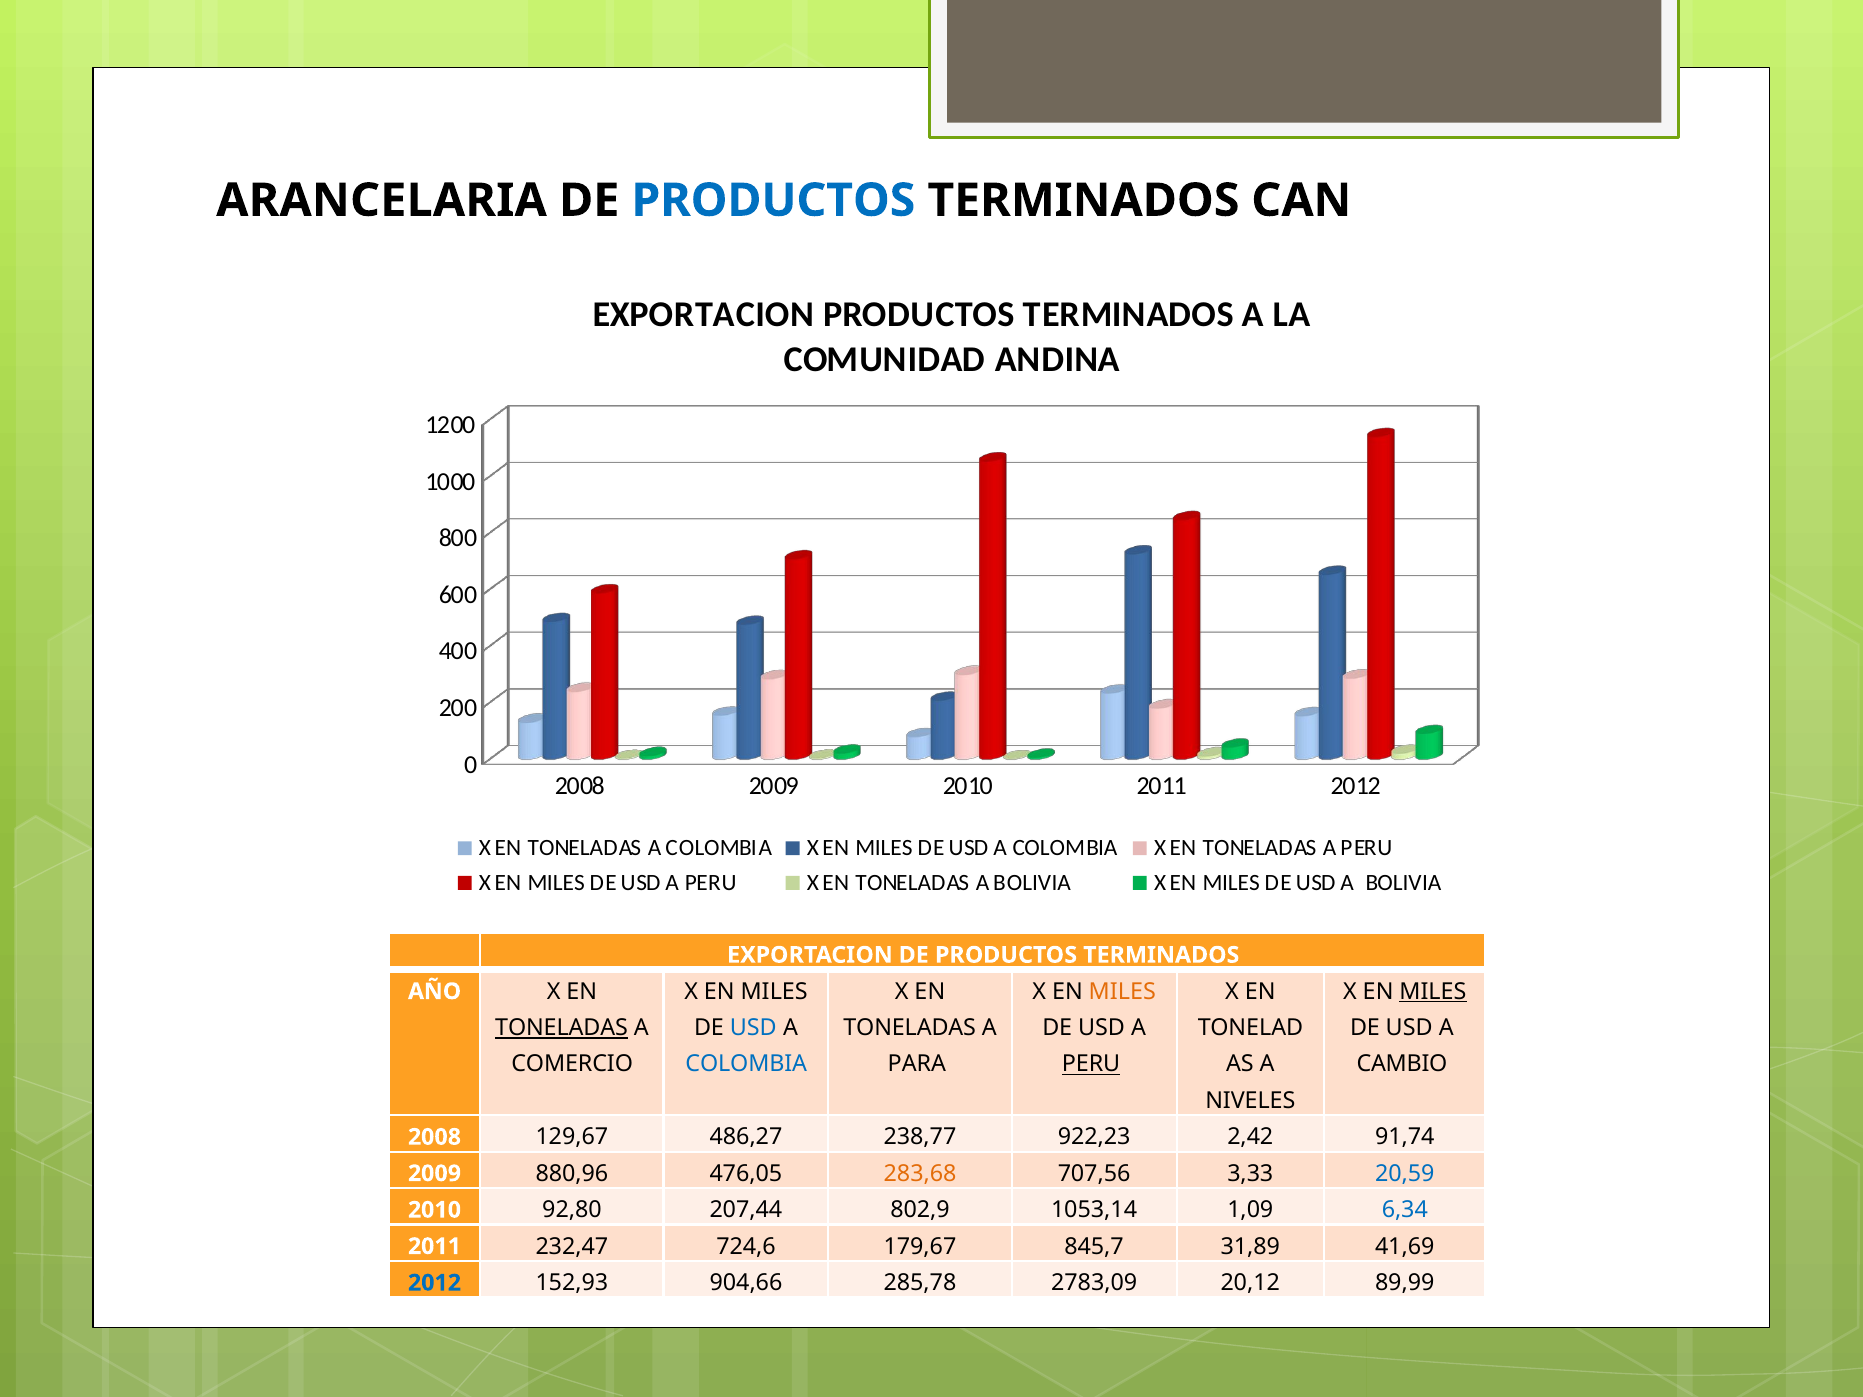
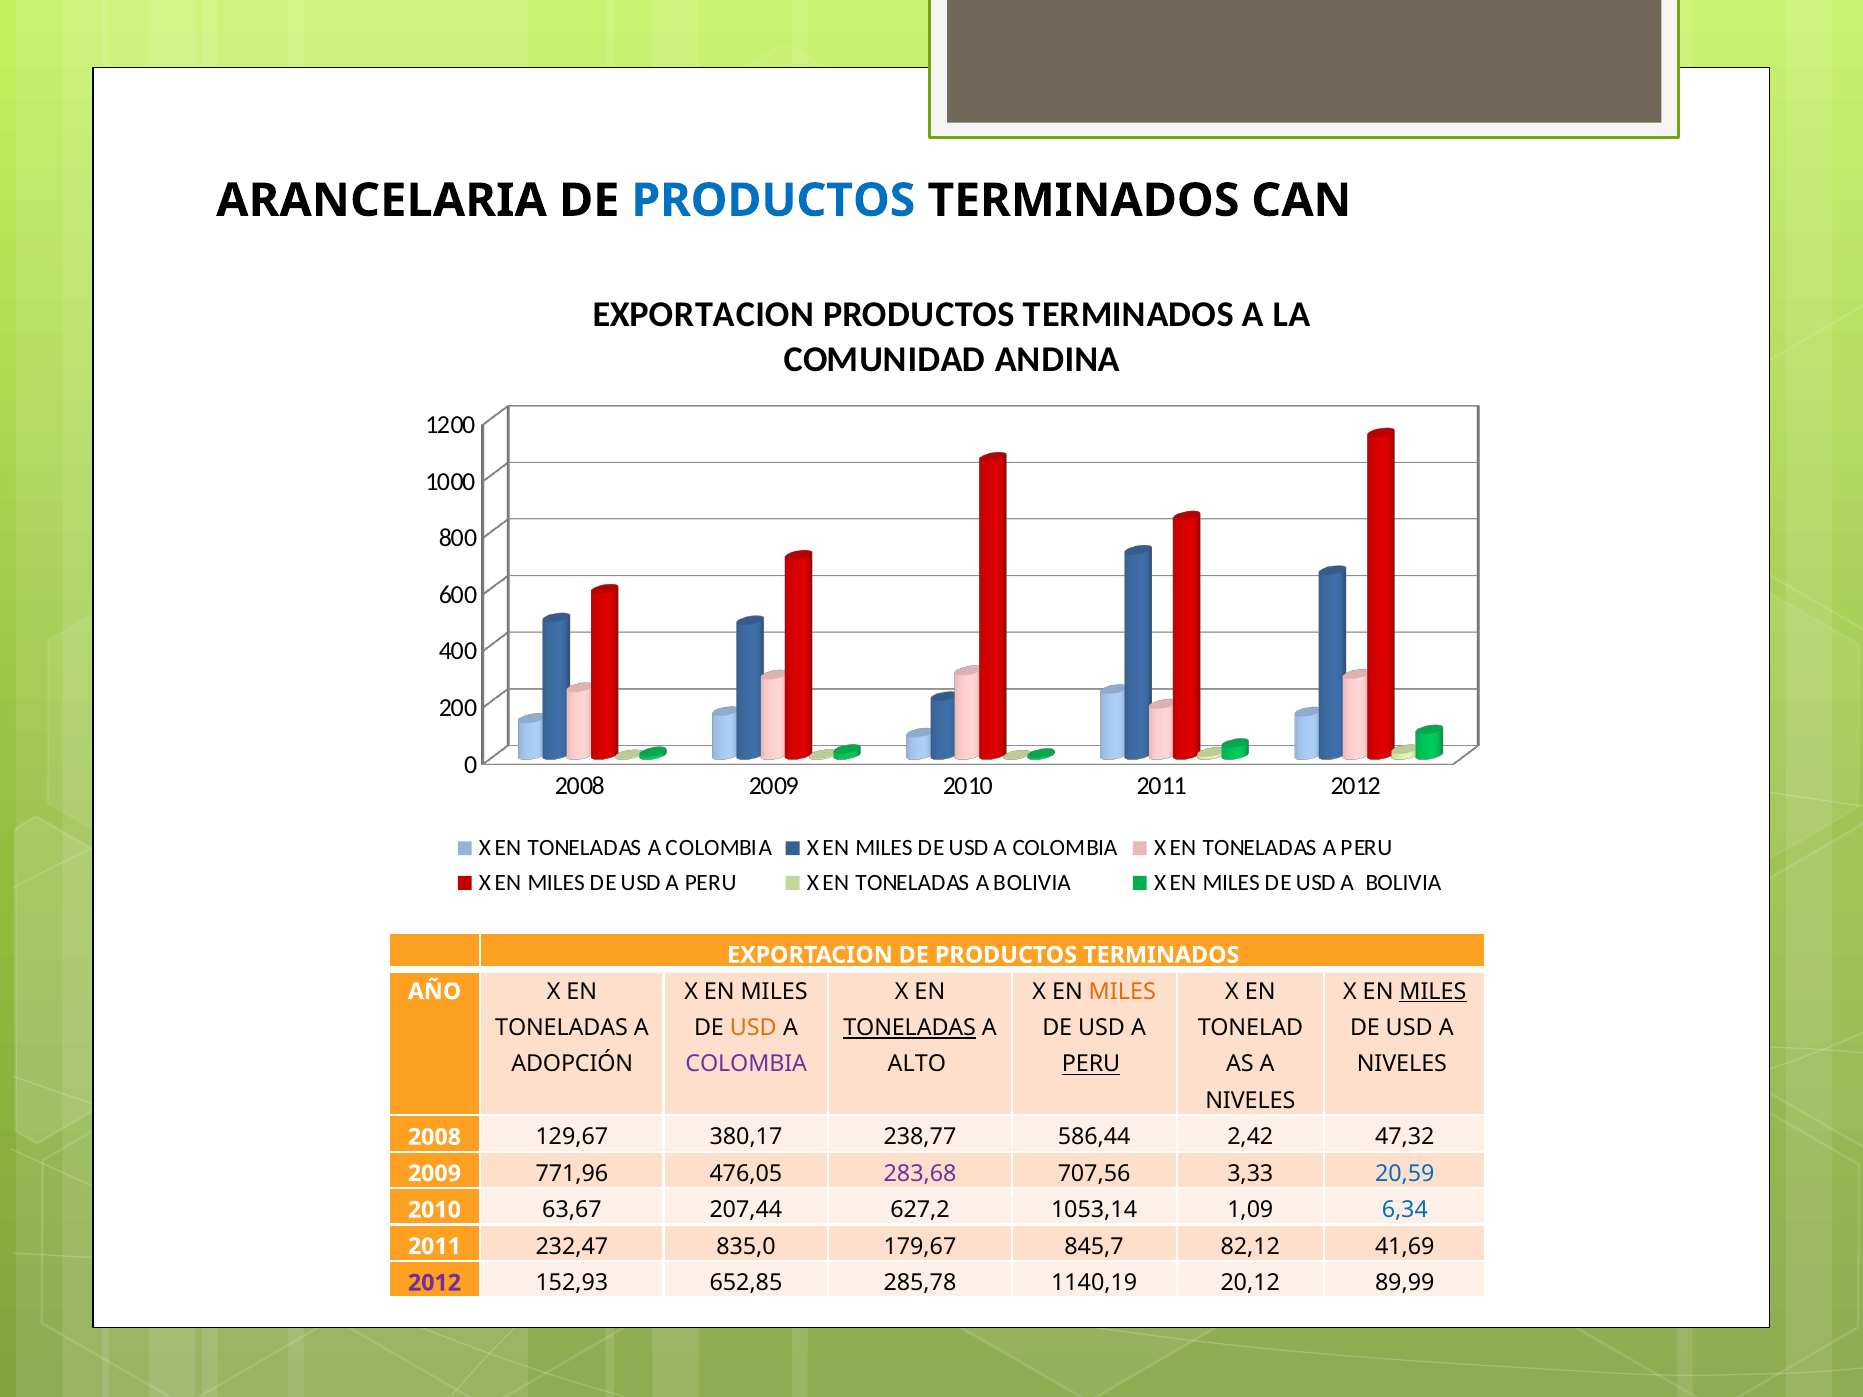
TONELADAS underline: present -> none (562, 1028)
USD colour: blue -> orange (753, 1028)
TONELADAS underline: none -> present (910, 1028)
COMERCIO: COMERCIO -> ADOPCIÓN (572, 1064)
COLOMBIA colour: blue -> purple (746, 1064)
PARA: PARA -> ALTO (917, 1064)
CAMBIO: CAMBIO -> NIVELES (1402, 1064)
486,27: 486,27 -> 380,17 (746, 1137)
922,23: 922,23 -> 586,44 (1094, 1137)
91,74: 91,74 -> 47,32 (1405, 1137)
880,96: 880,96 -> 771,96 (572, 1174)
283,68 colour: orange -> purple (920, 1174)
92,80: 92,80 -> 63,67 (572, 1210)
802,9: 802,9 -> 627,2 (920, 1210)
724,6: 724,6 -> 835,0 (746, 1247)
31,89: 31,89 -> 82,12 (1250, 1247)
2012 colour: blue -> purple (435, 1283)
904,66: 904,66 -> 652,85 (746, 1283)
2783,09: 2783,09 -> 1140,19 (1094, 1283)
